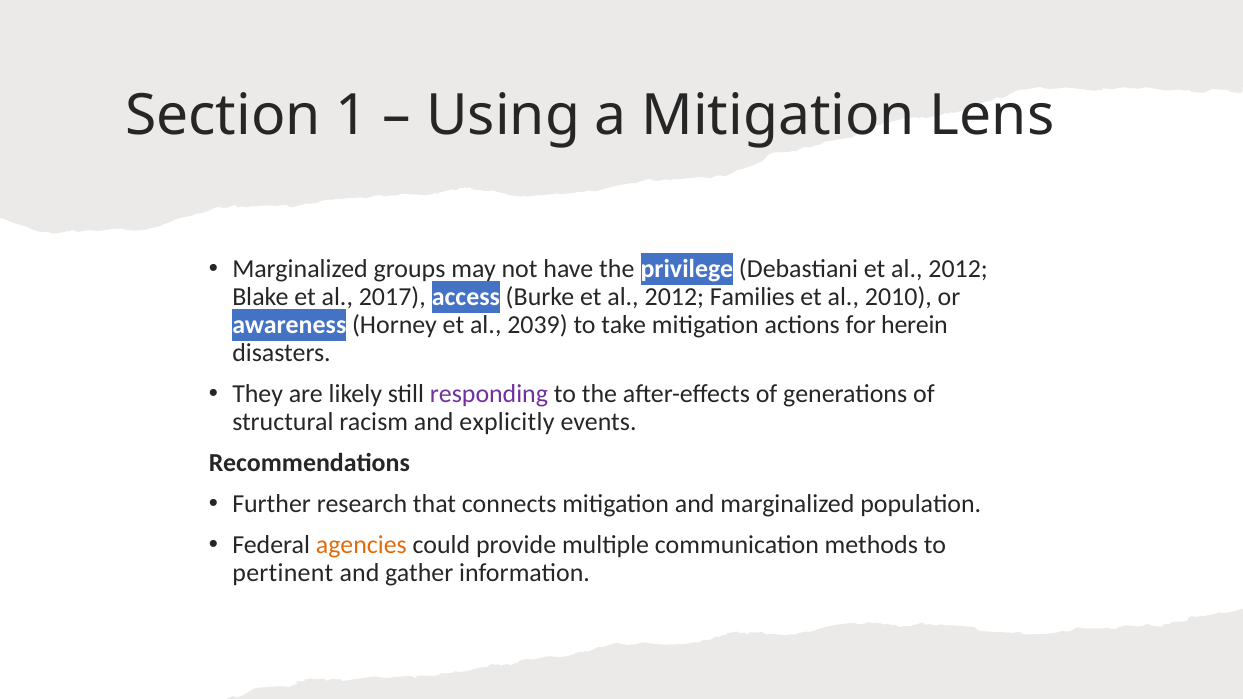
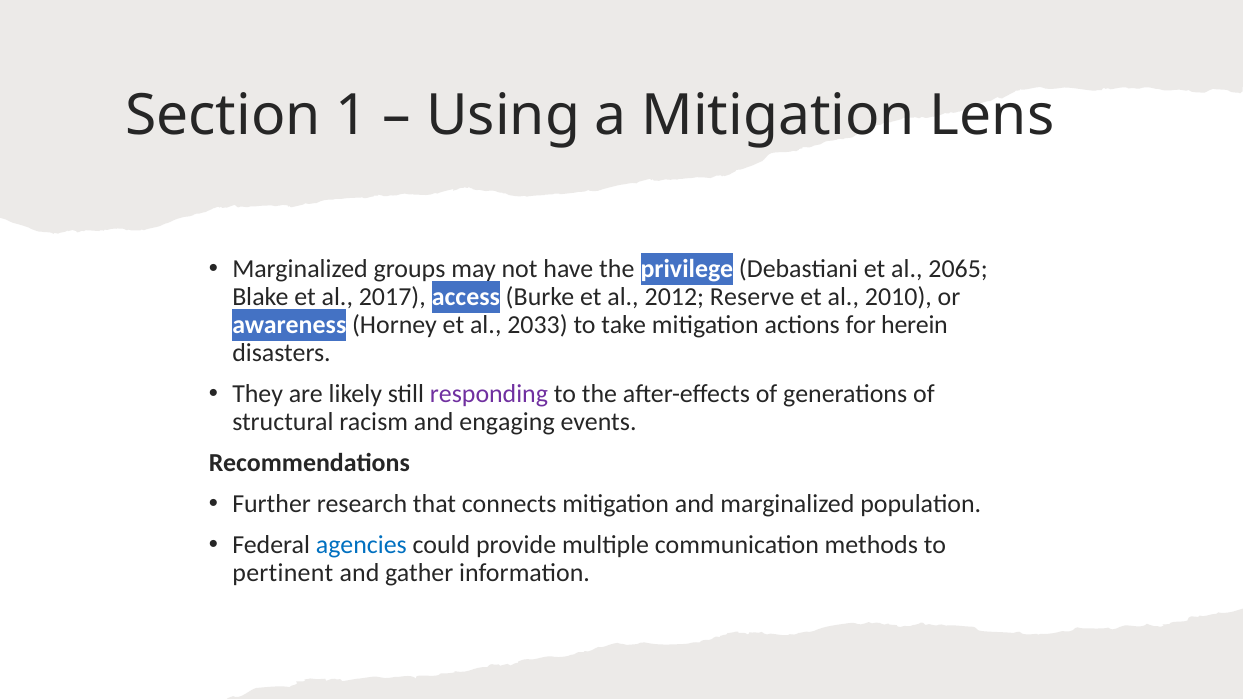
Debastiani et al 2012: 2012 -> 2065 (958, 269)
Families: Families -> Reserve (752, 297)
2039: 2039 -> 2033 (537, 325)
explicitly: explicitly -> engaging (507, 422)
agencies colour: orange -> blue (361, 545)
